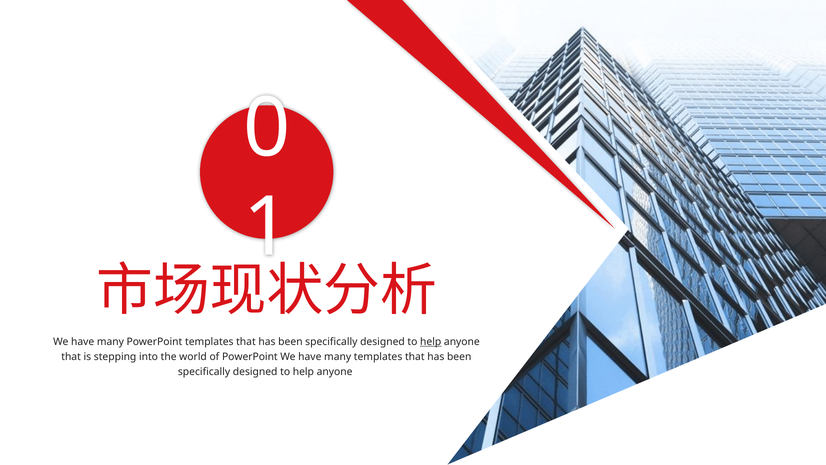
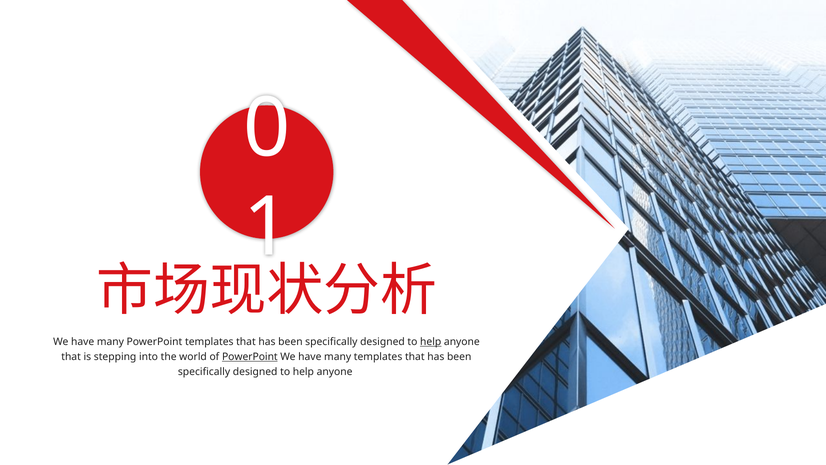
PowerPoint underline: none -> present (250, 356)
